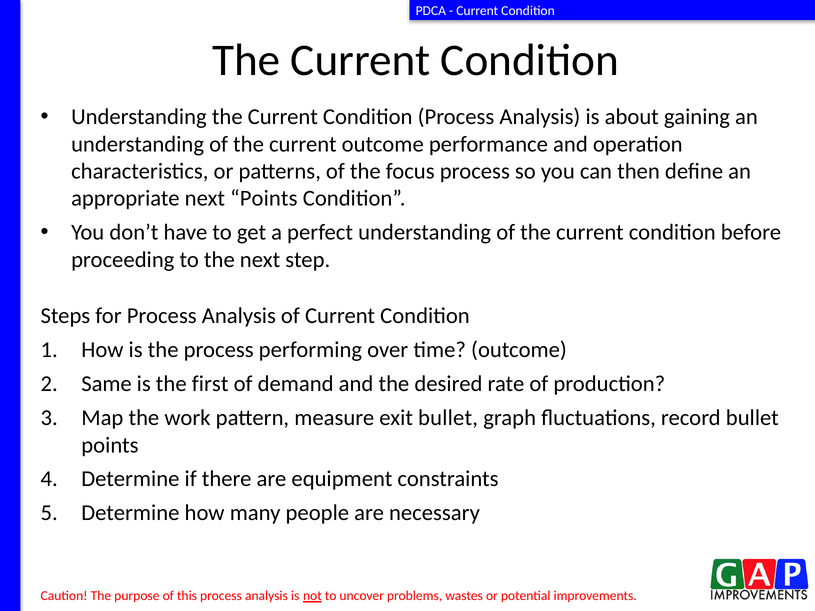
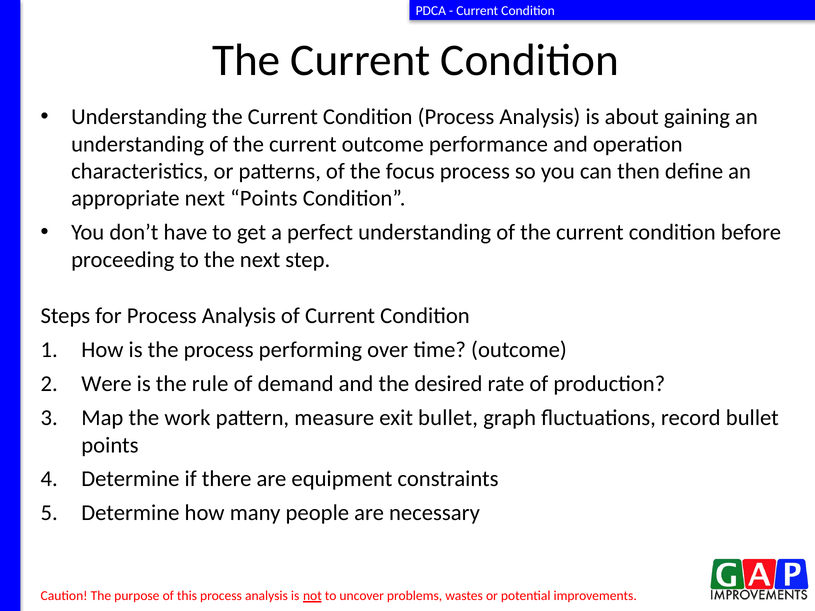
Same: Same -> Were (106, 384)
first: first -> rule (210, 384)
